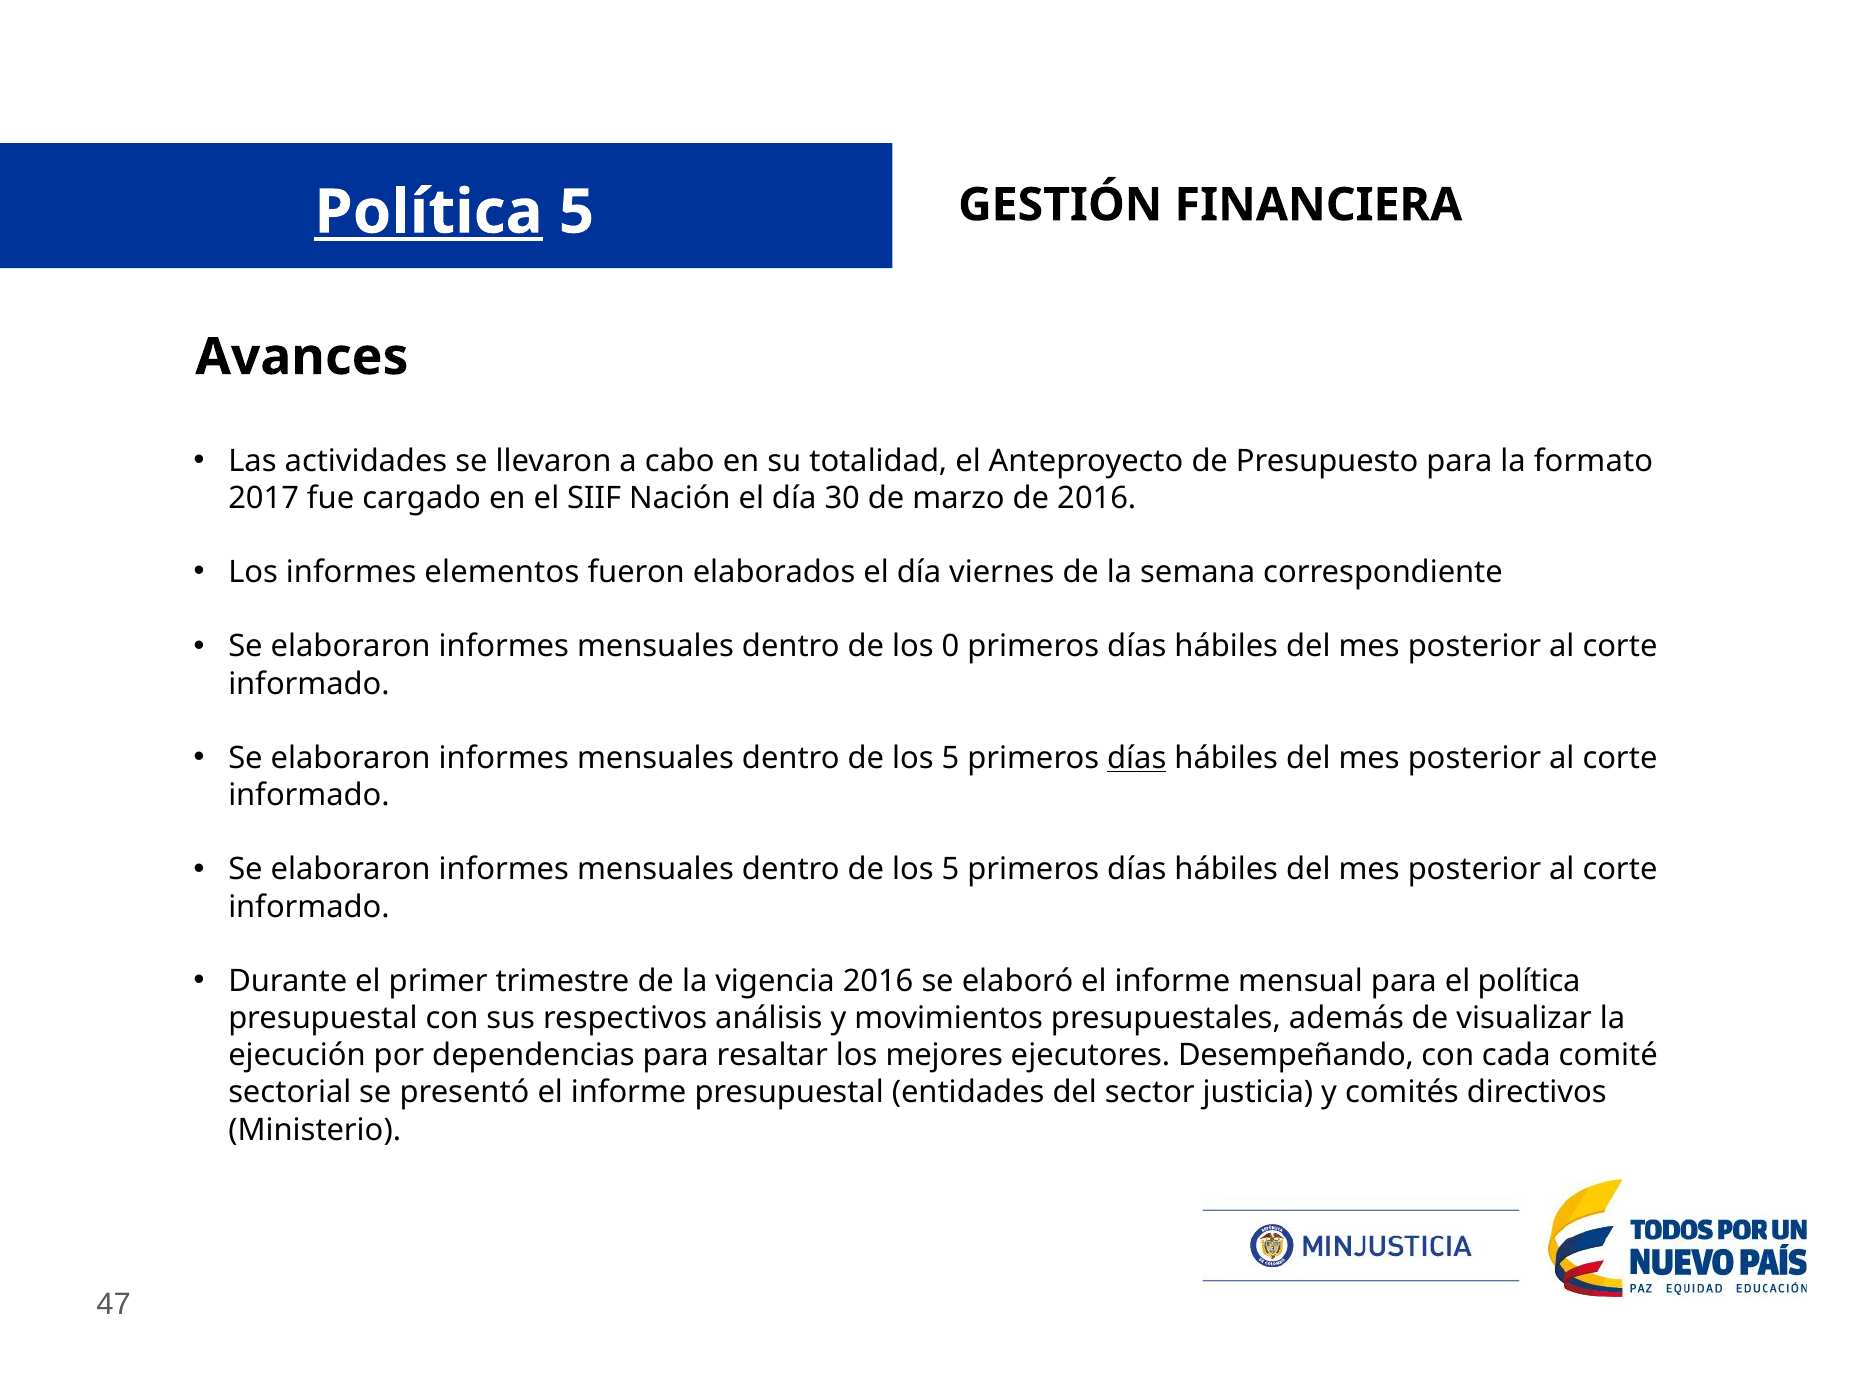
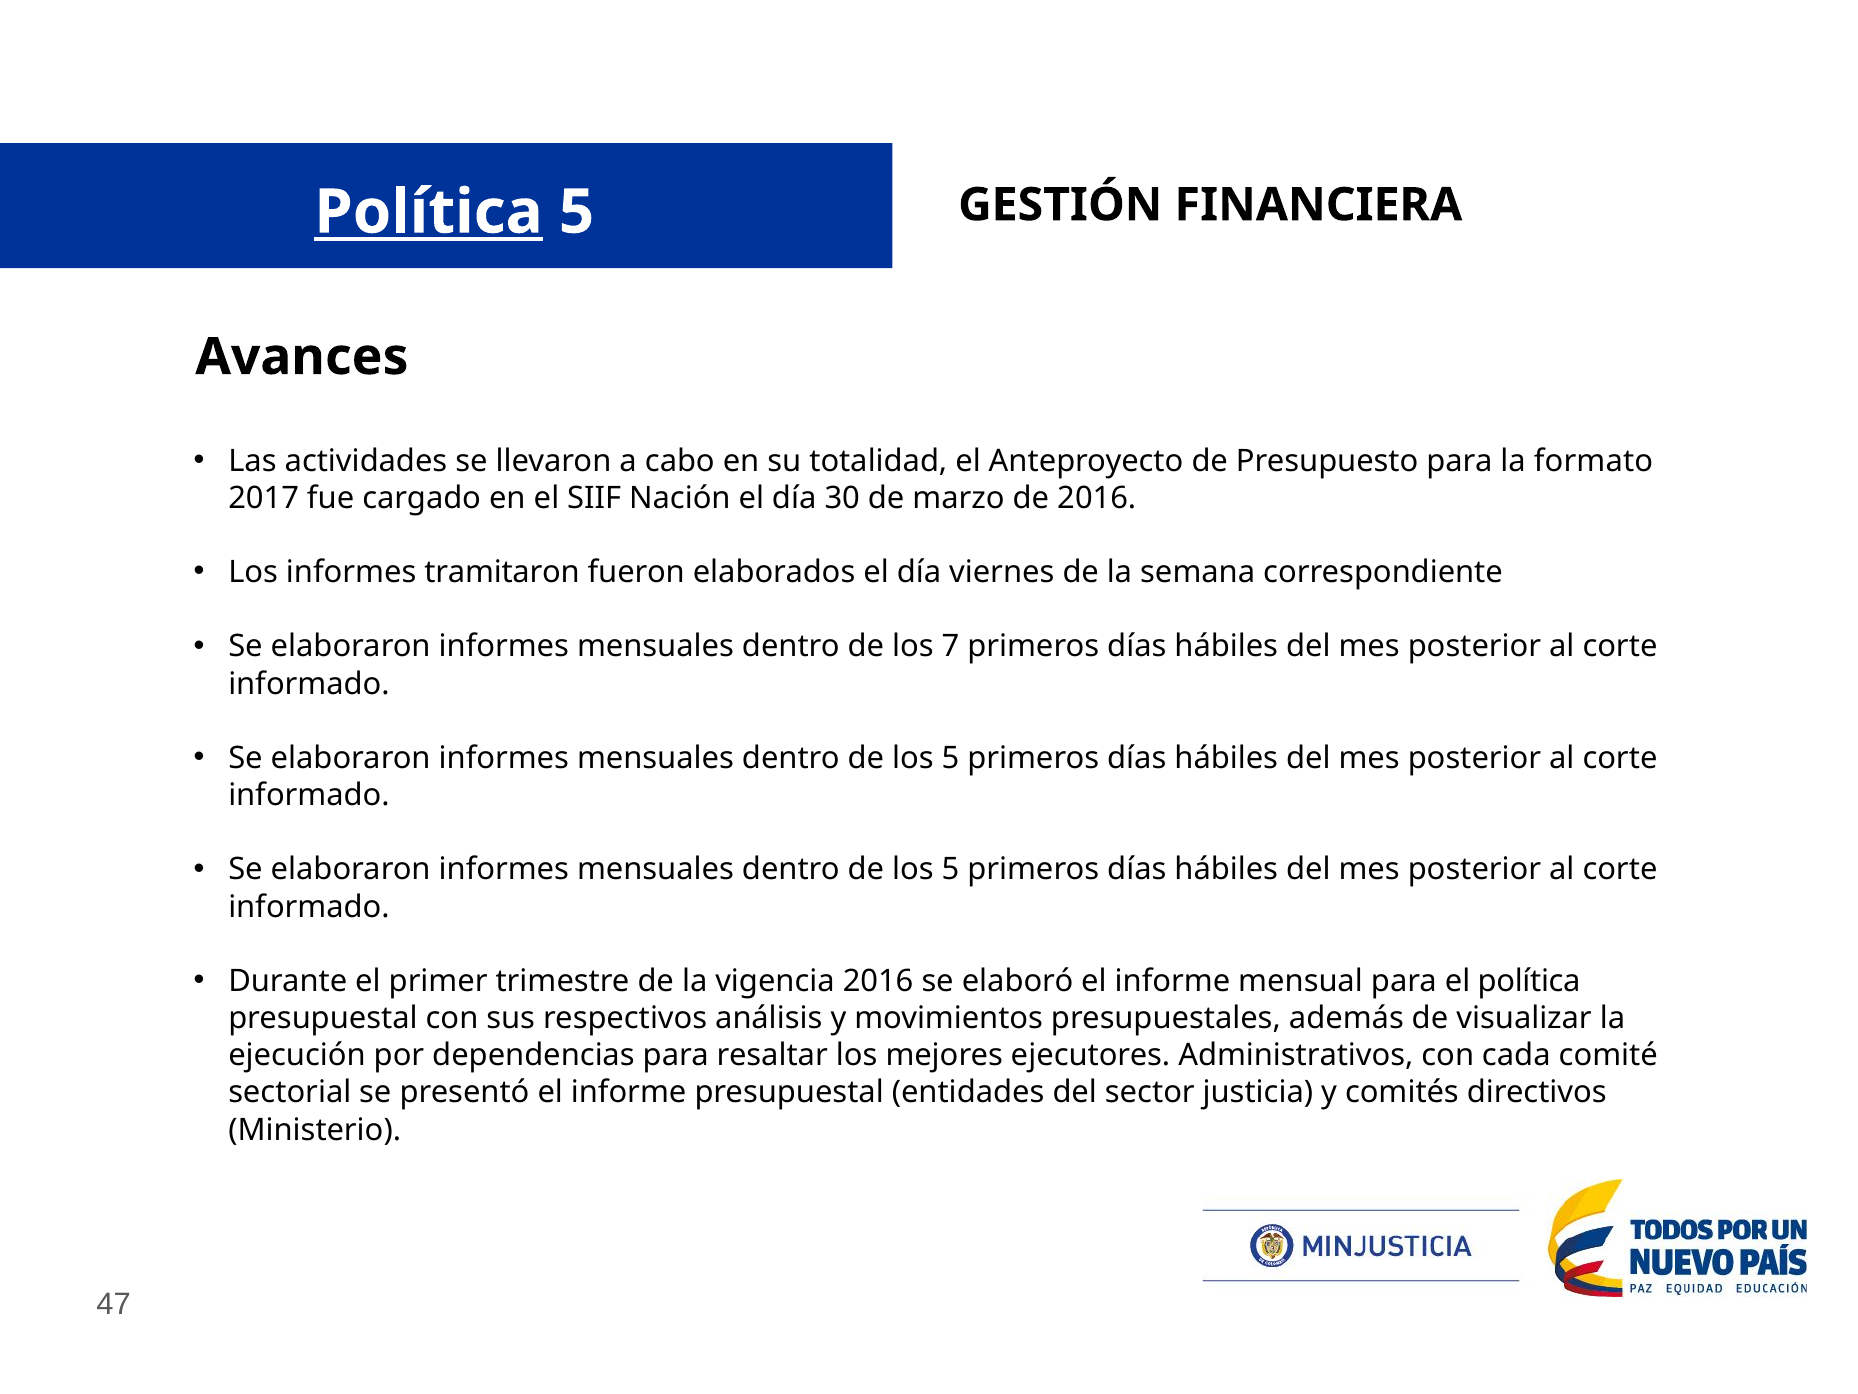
elementos: elementos -> tramitaron (502, 572)
0: 0 -> 7 (950, 646)
días underline: present -> none (1137, 758)
Desempeñando: Desempeñando -> Administrativos (1296, 1055)
